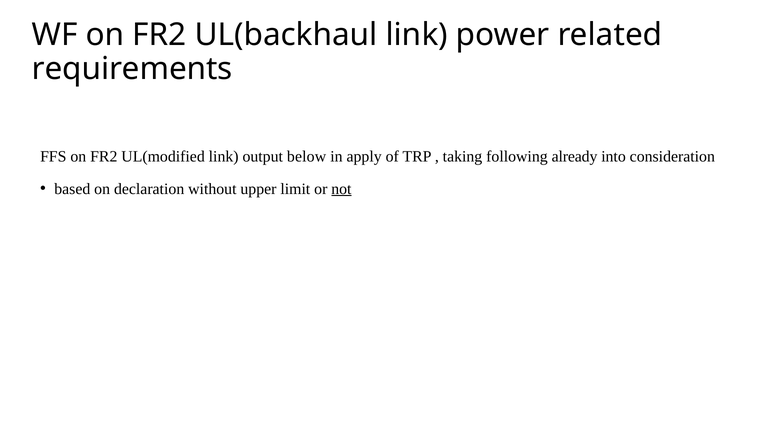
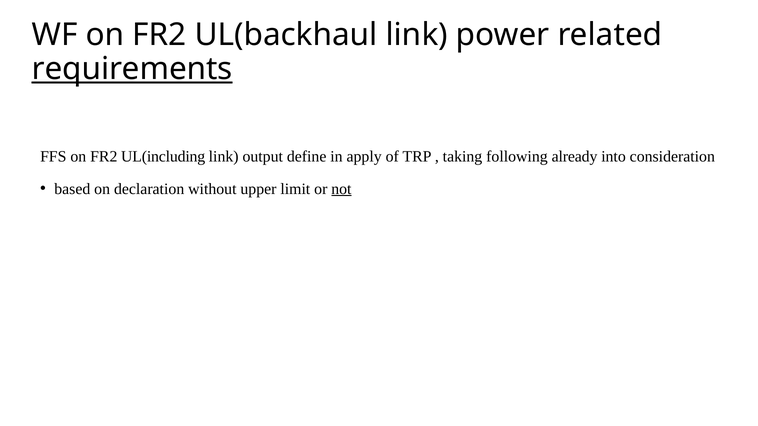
requirements underline: none -> present (132, 69)
UL(modified: UL(modified -> UL(including (163, 157)
below: below -> define (307, 157)
